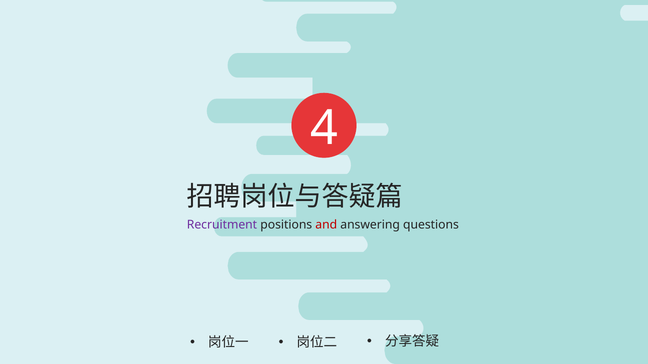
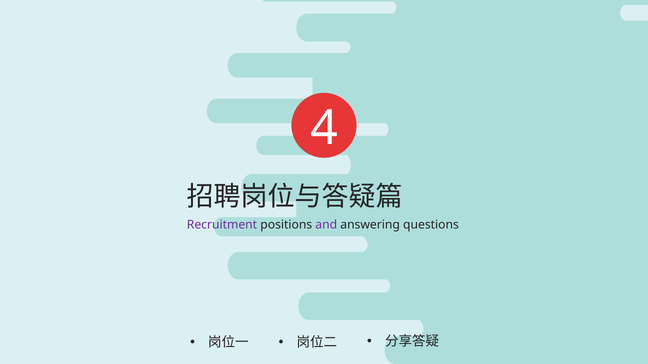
and colour: red -> purple (326, 225)
